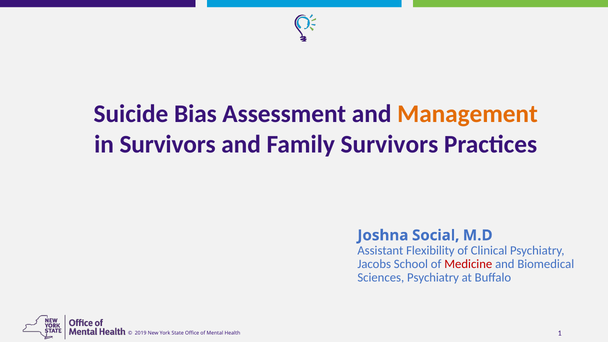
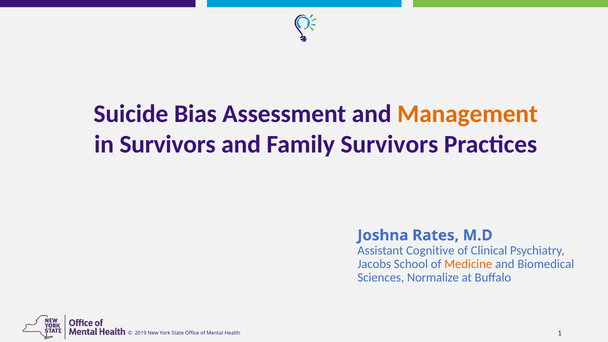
Social: Social -> Rates (436, 235)
Flexibility: Flexibility -> Cognitive (430, 250)
Medicine colour: red -> orange (468, 264)
Sciences Psychiatry: Psychiatry -> Normalize (433, 278)
